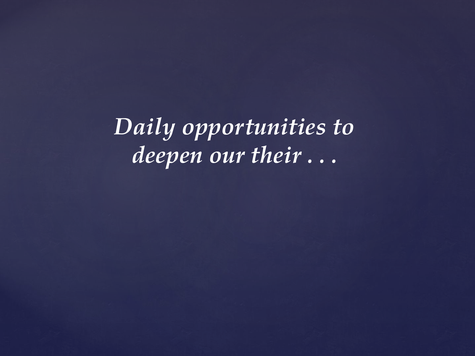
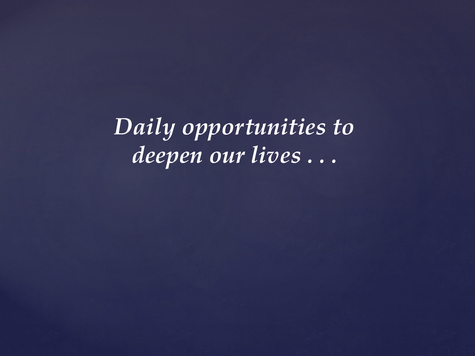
their: their -> lives (276, 155)
